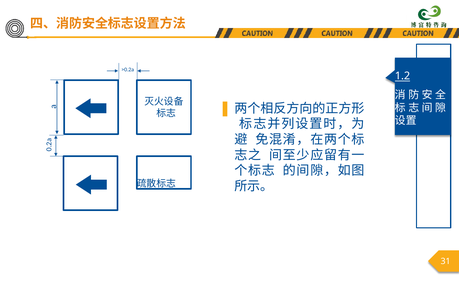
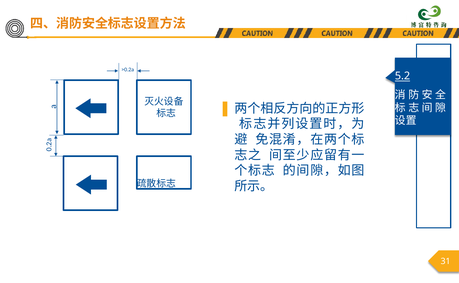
1.2: 1.2 -> 5.2 (403, 76)
